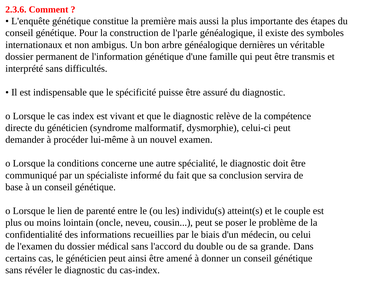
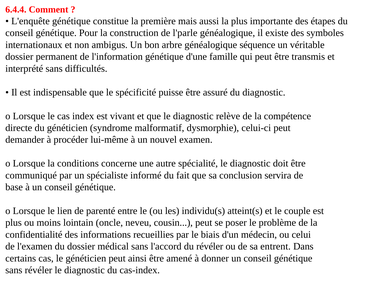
2.3.6: 2.3.6 -> 6.4.4 (16, 10)
dernières: dernières -> séquence (257, 45)
du double: double -> révéler (210, 247)
grande: grande -> entrent (276, 247)
